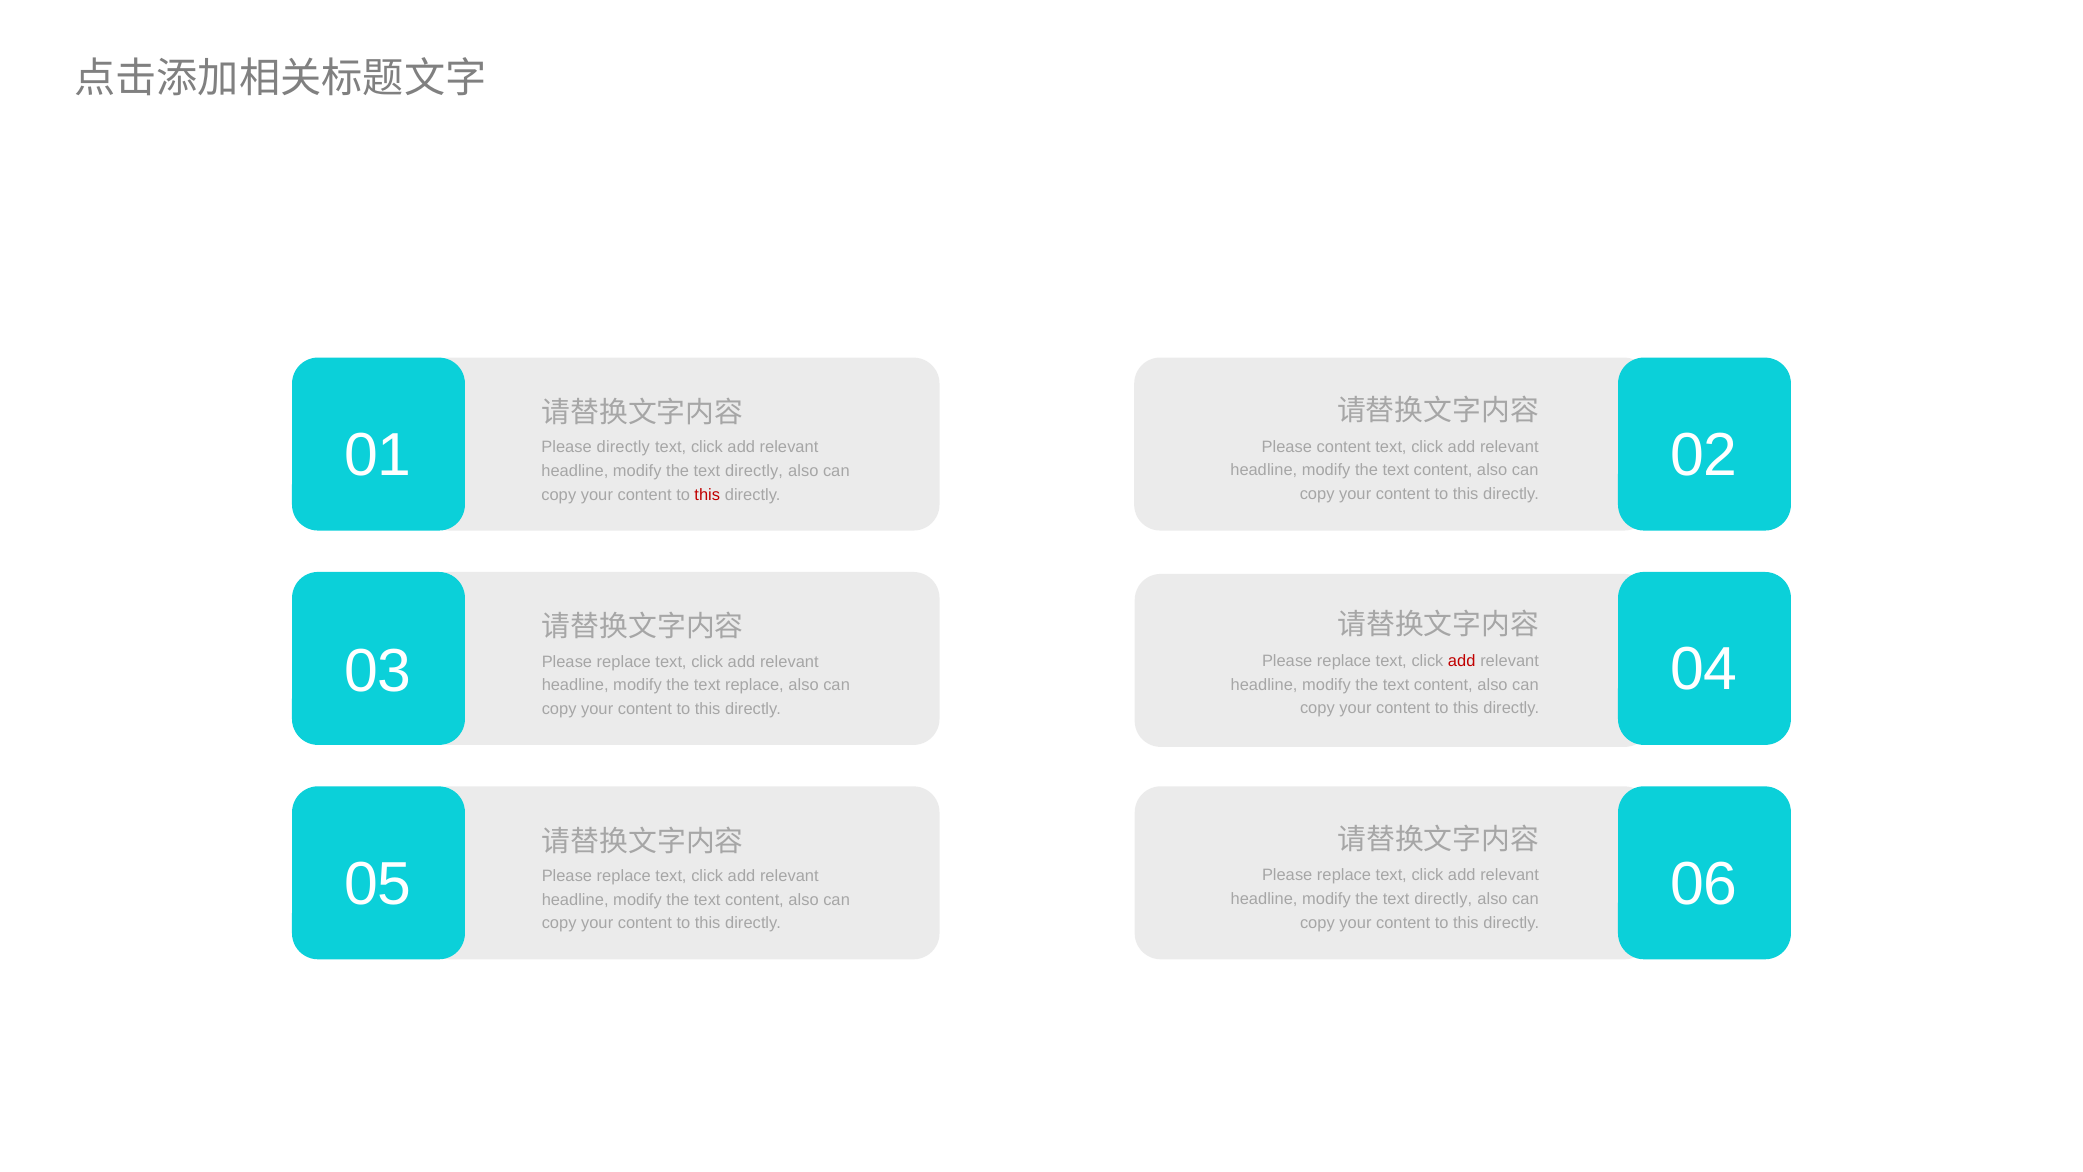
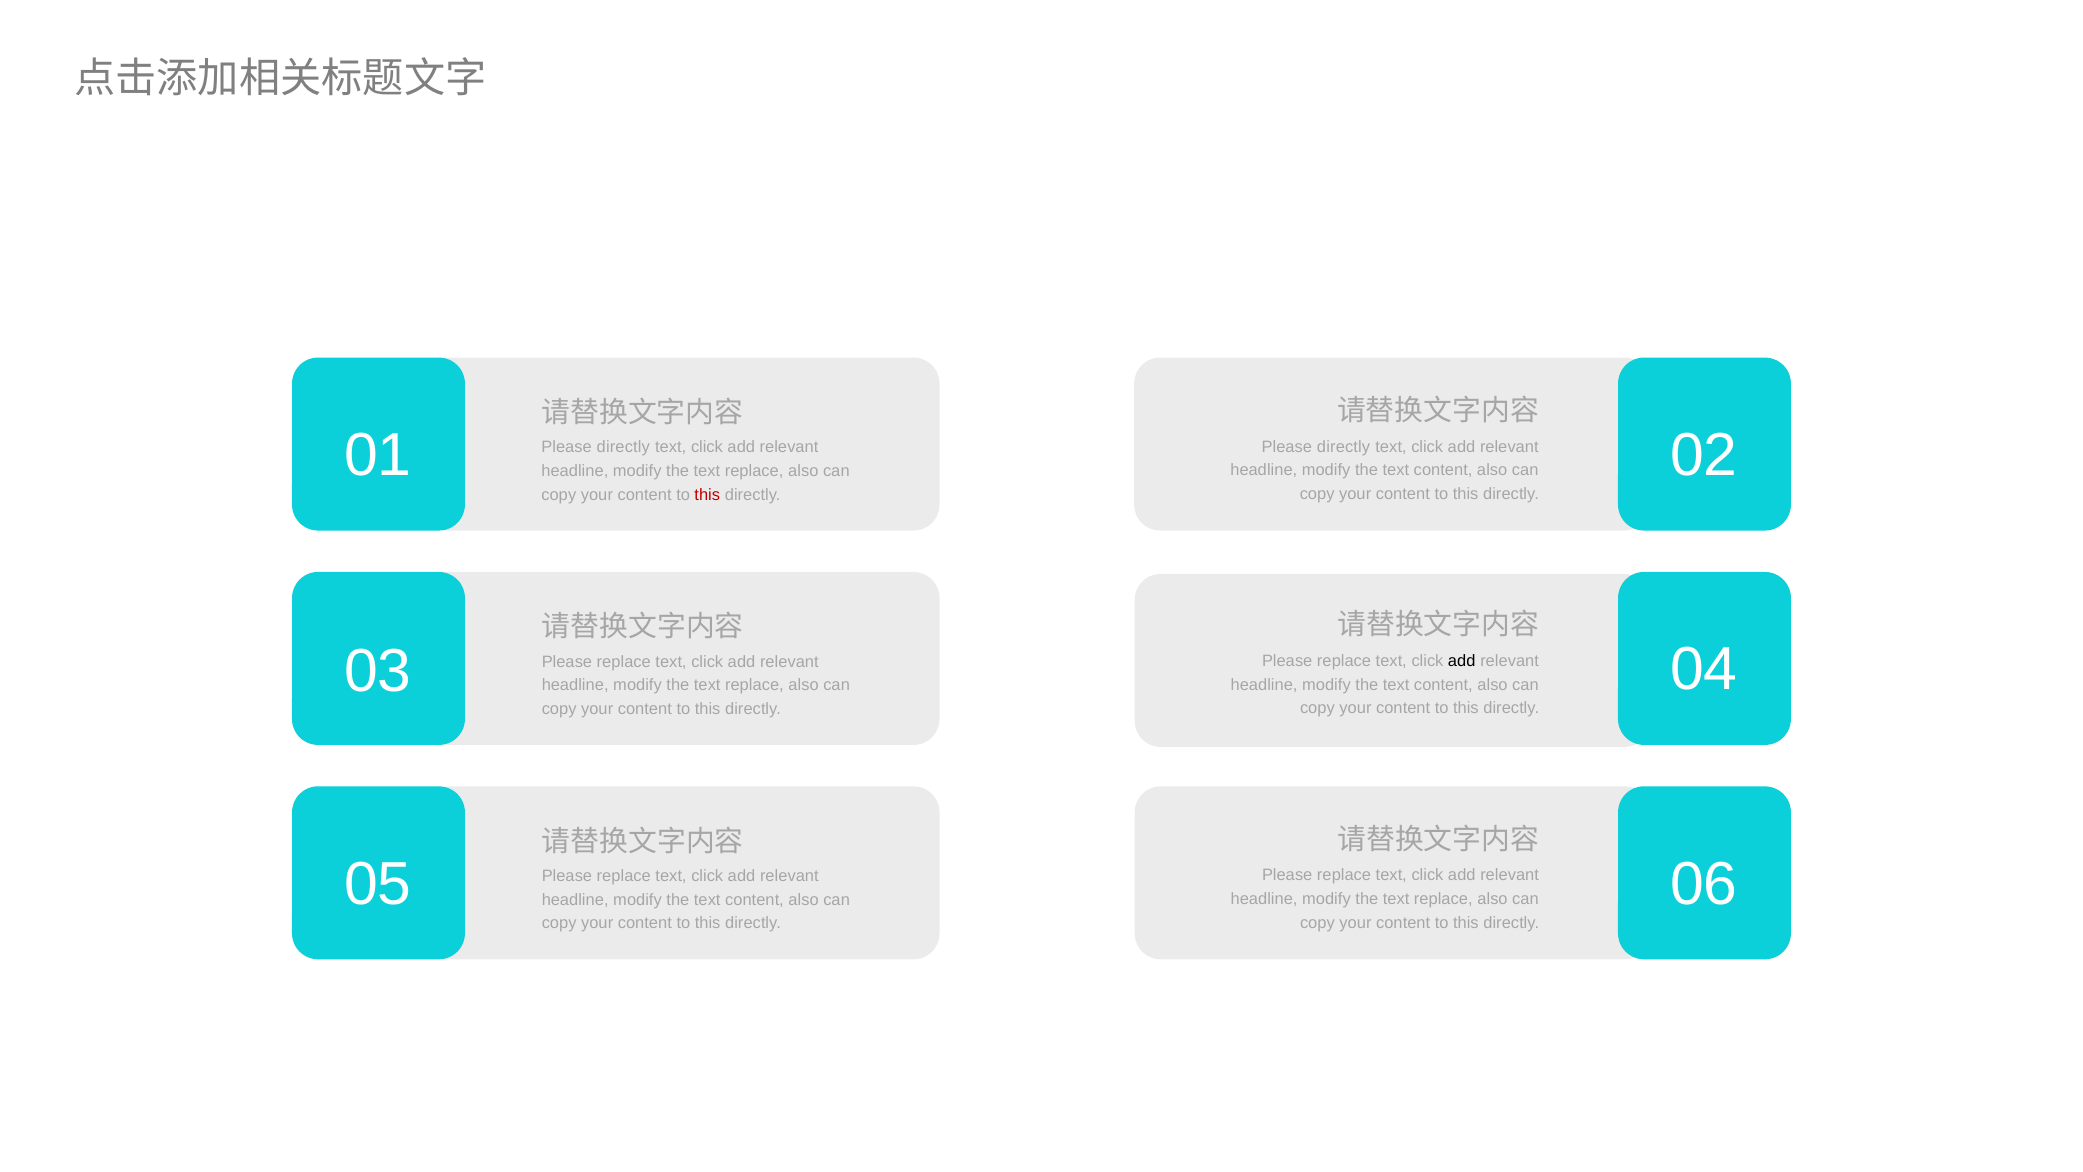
content: content -> directly (1344, 447)
directly: directly -> replace (754, 471)
add colour: red -> black (1462, 661)
directly: directly -> replace (1443, 899)
